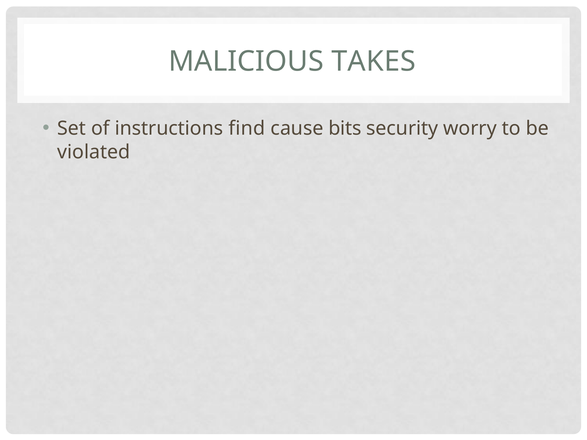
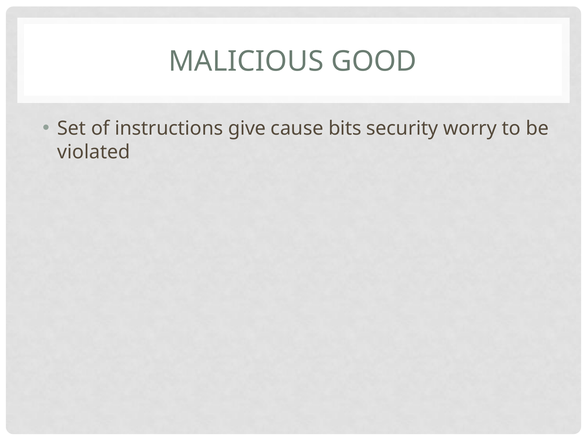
TAKES: TAKES -> GOOD (374, 62)
find: find -> give (247, 129)
